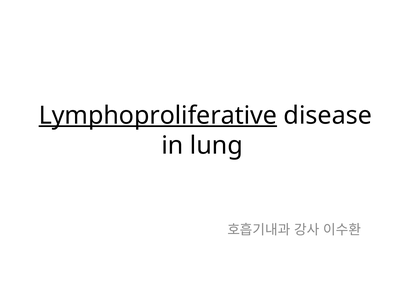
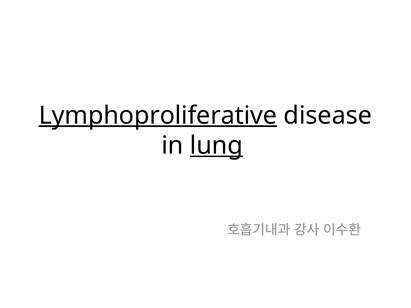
lung underline: none -> present (216, 146)
